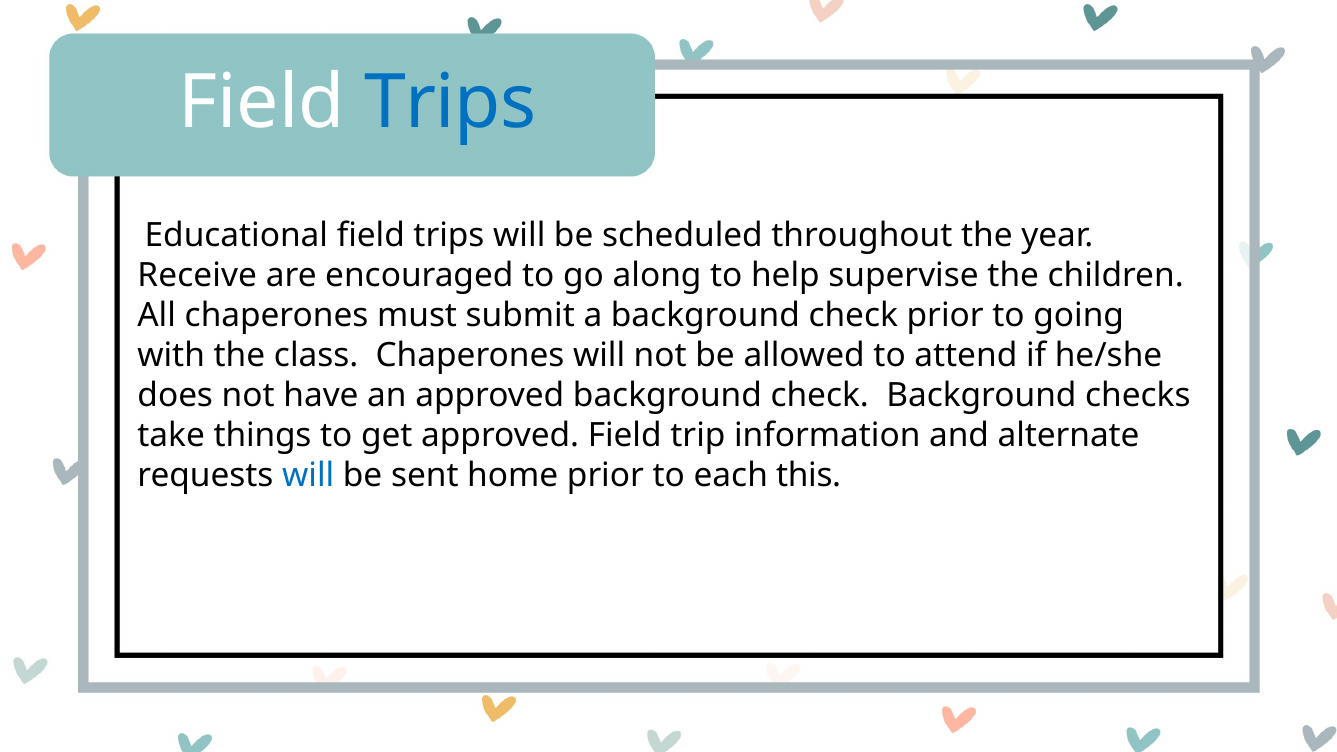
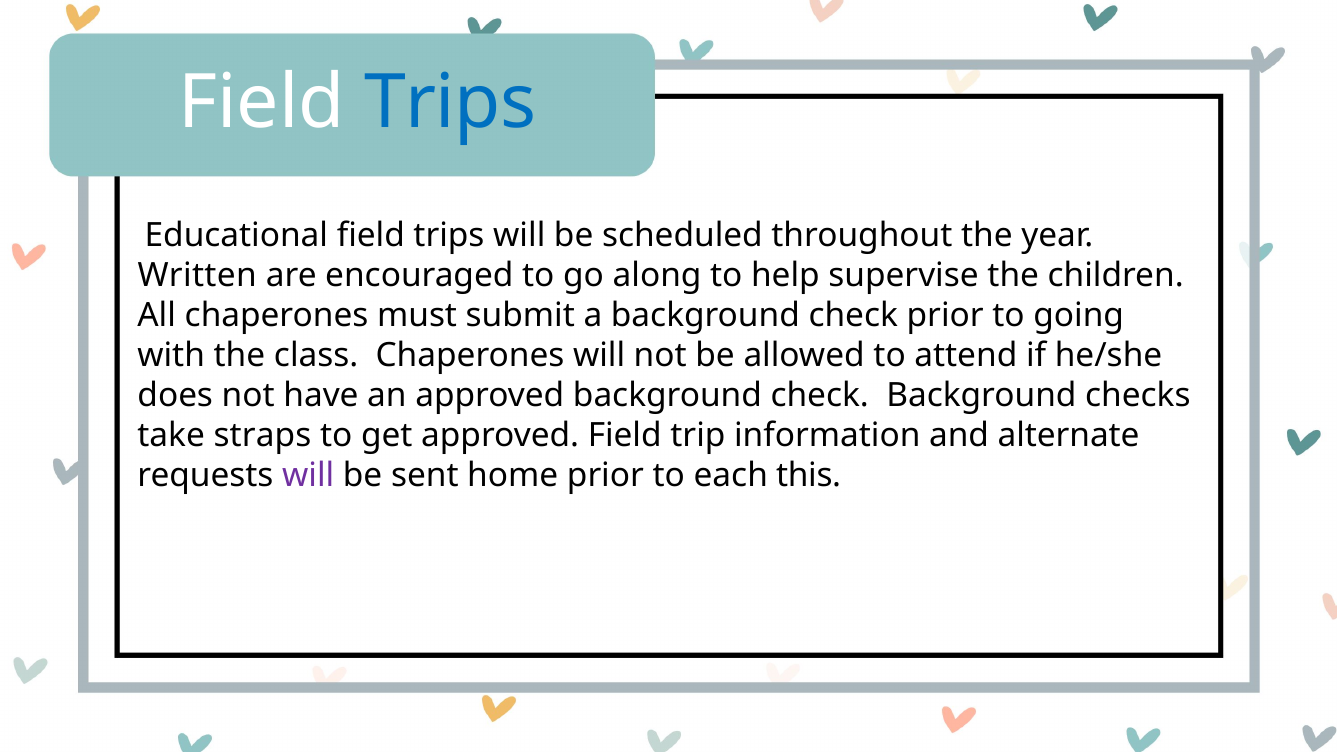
Receive: Receive -> Written (197, 275)
things: things -> straps (262, 436)
will colour: blue -> purple (308, 476)
